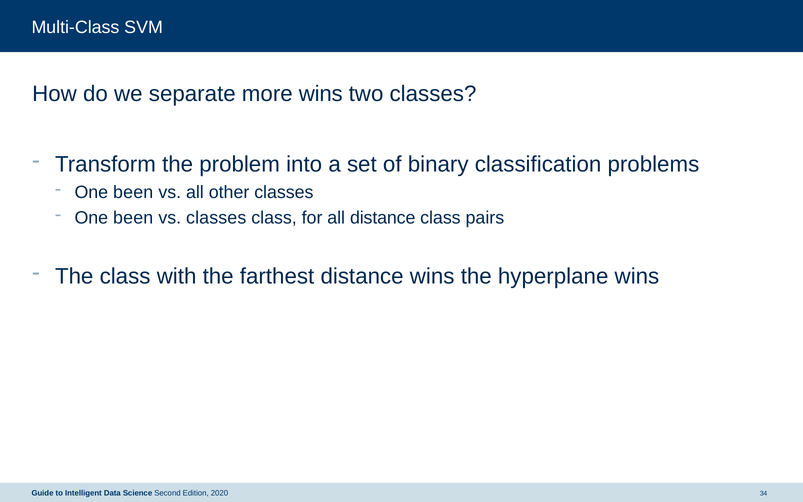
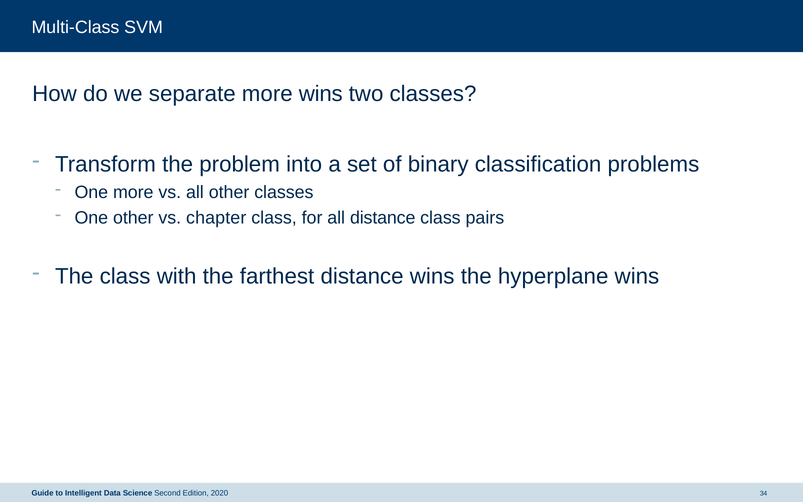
been: been -> more (133, 192)
been: been -> other (133, 218)
vs classes: classes -> chapter (216, 218)
